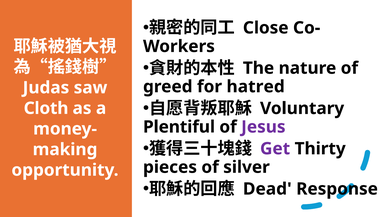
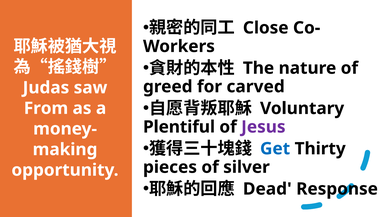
hatred: hatred -> carved (256, 87)
Cloth: Cloth -> From (46, 108)
Get colour: purple -> blue (275, 149)
